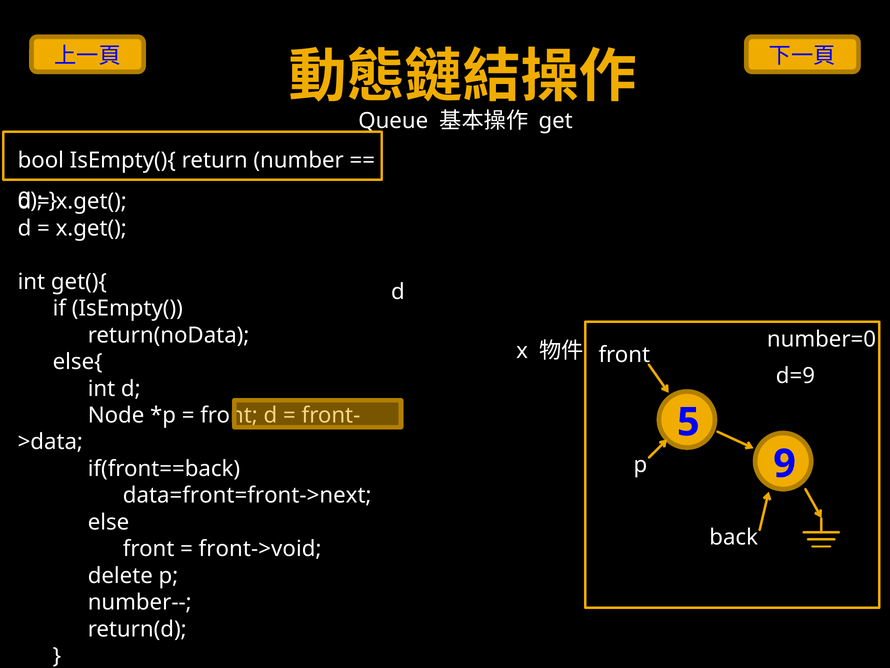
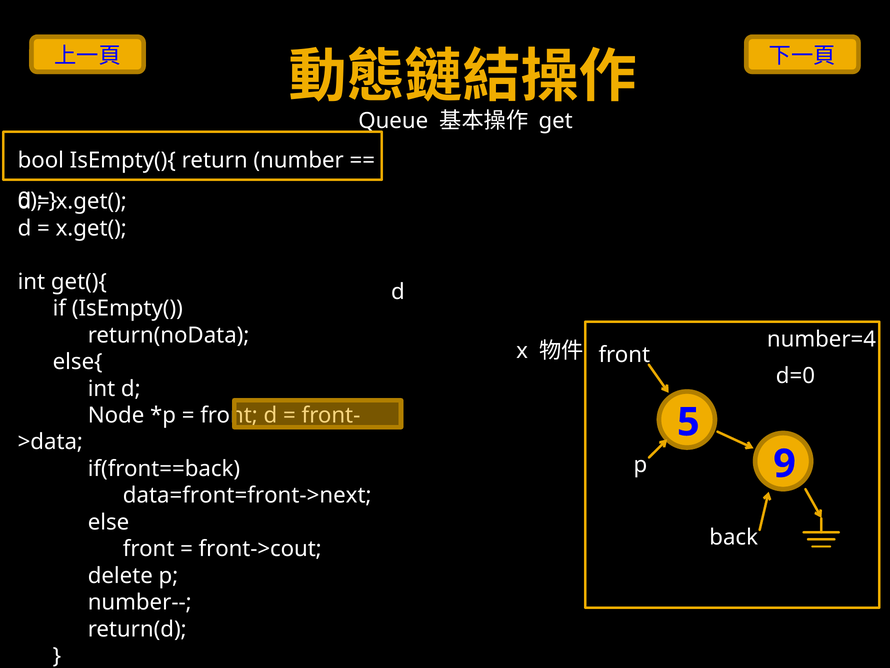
number=0: number=0 -> number=4 (821, 339)
d=9: d=9 -> d=0 (795, 376)
front->void: front->void -> front->cout (260, 549)
